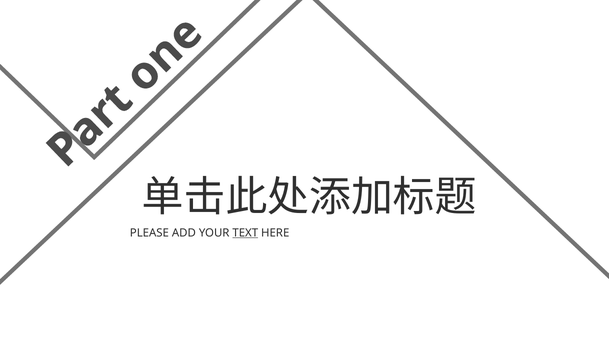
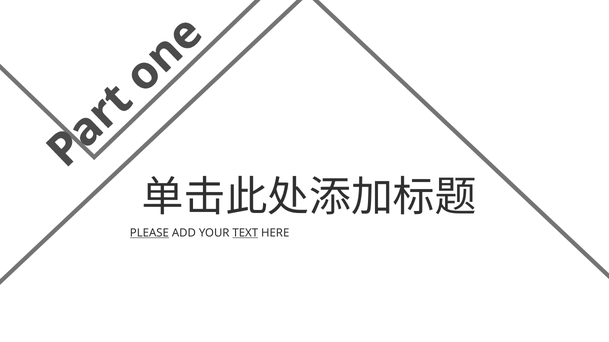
PLEASE underline: none -> present (149, 233)
